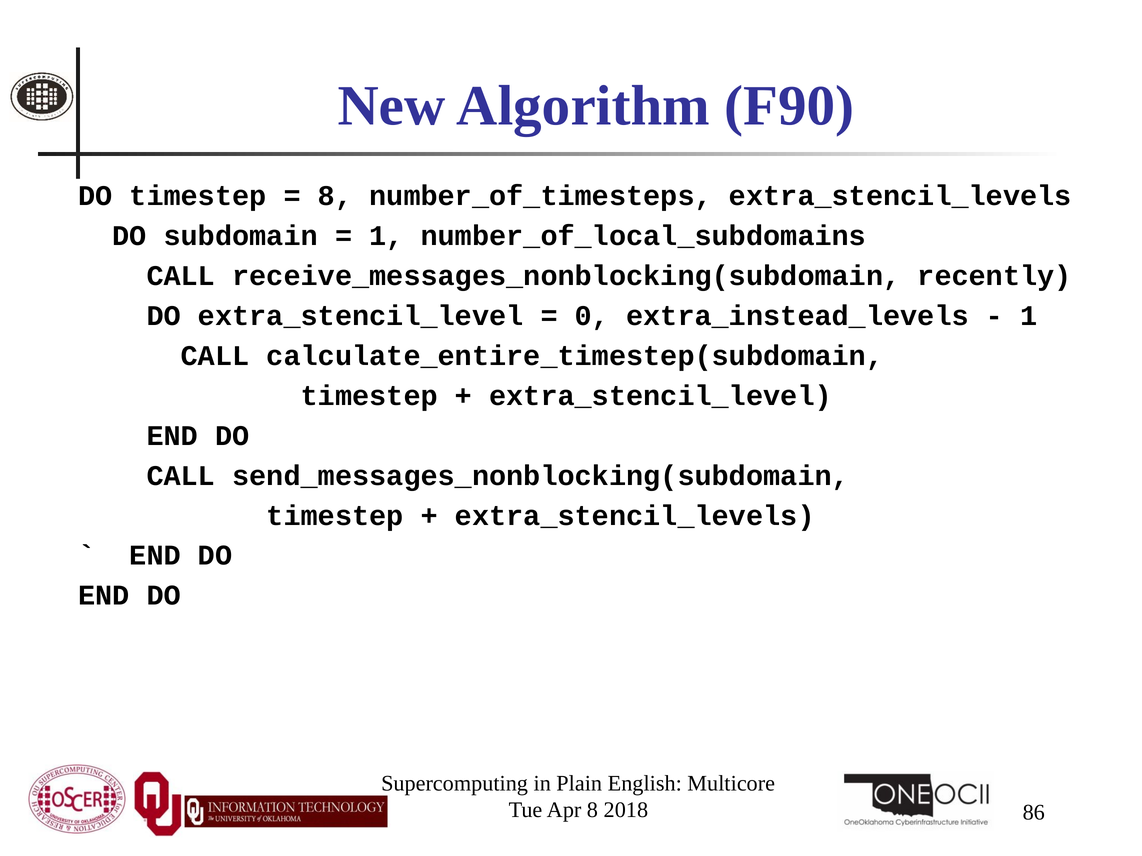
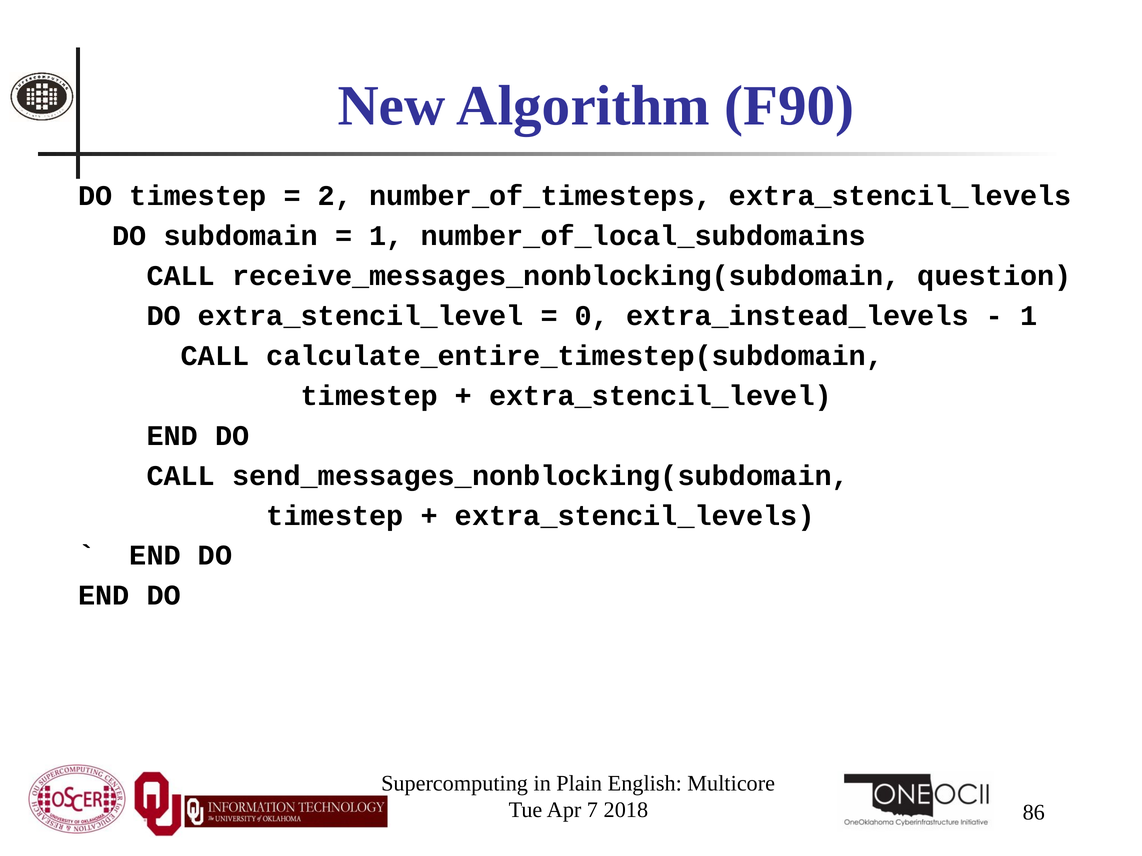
8: 8 -> 2 (335, 196)
recently: recently -> question (995, 276)
Apr 8: 8 -> 7 (592, 810)
